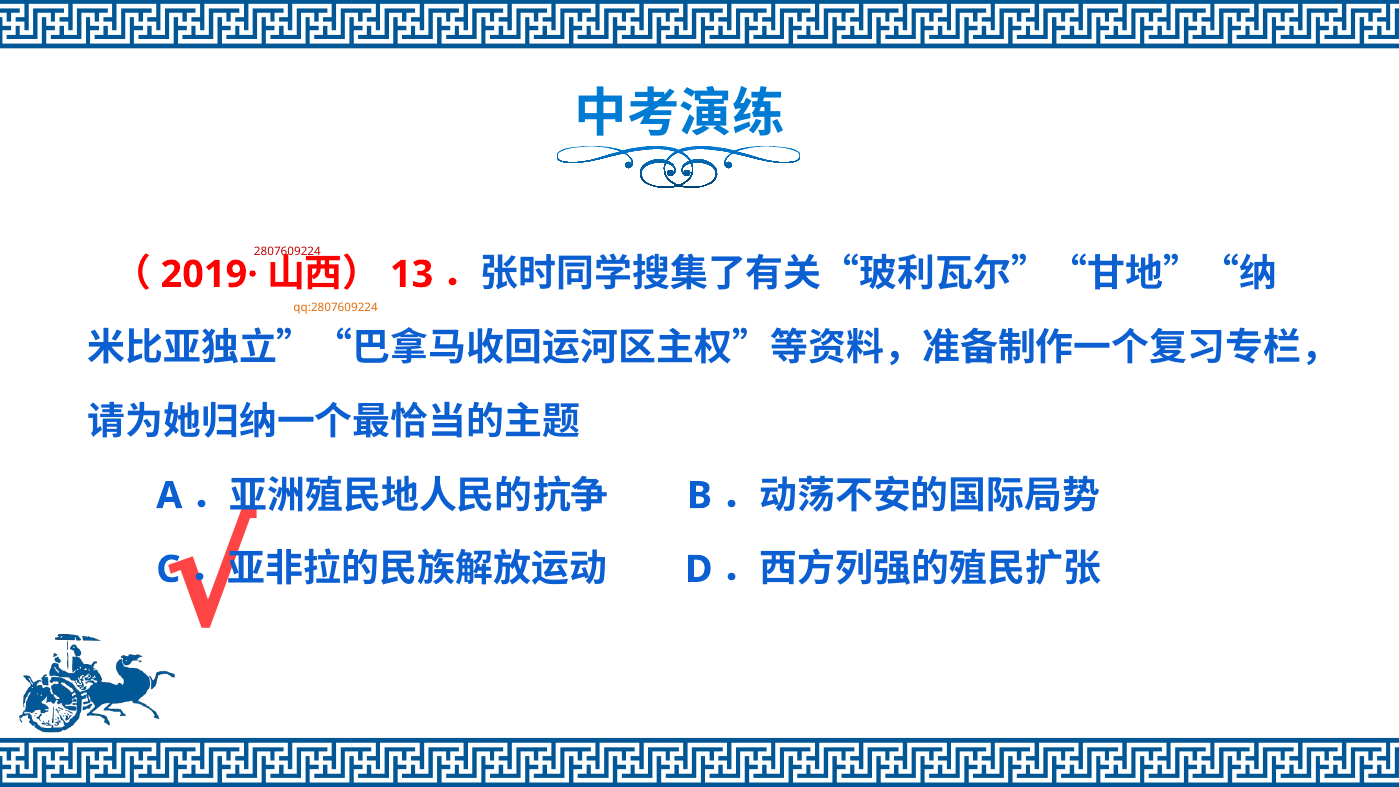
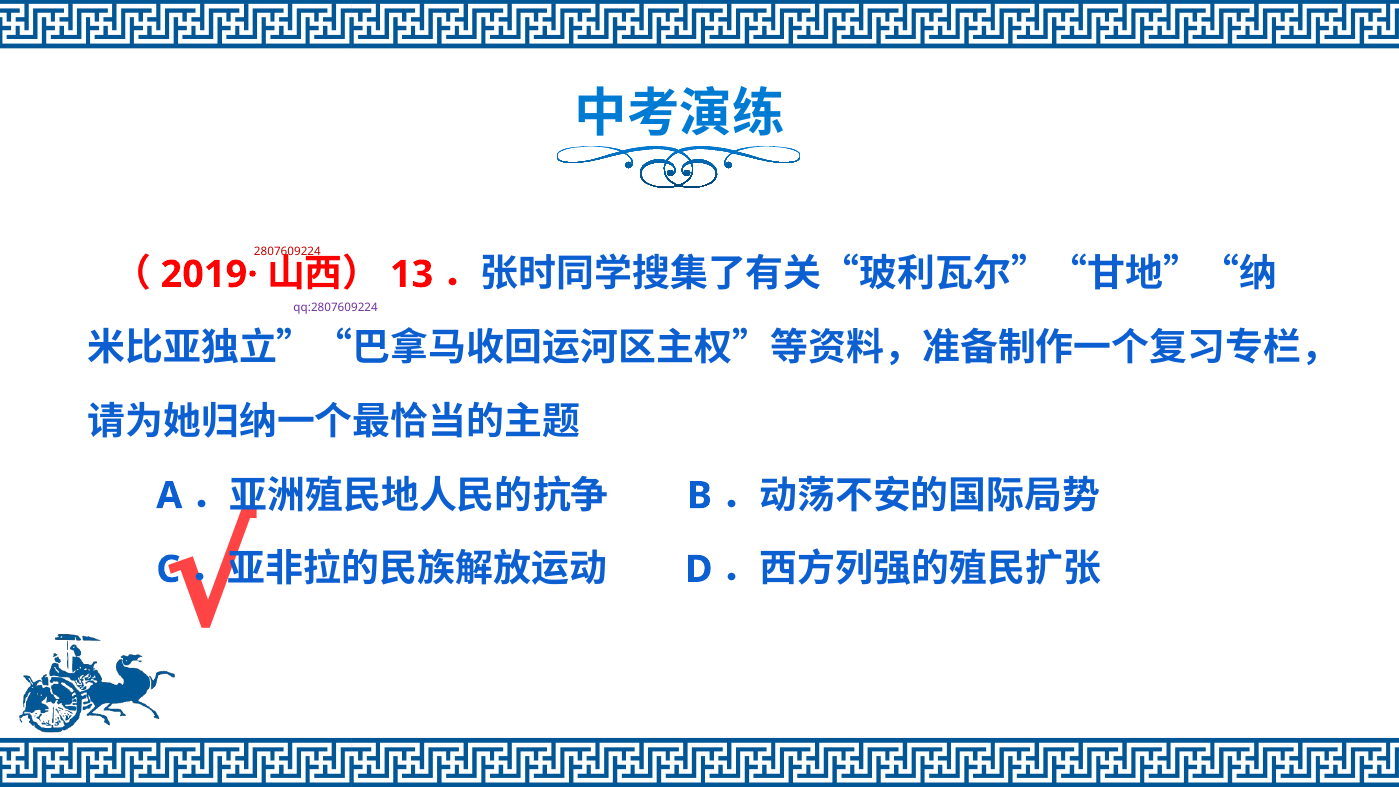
qq:2807609224 colour: orange -> purple (336, 308)
